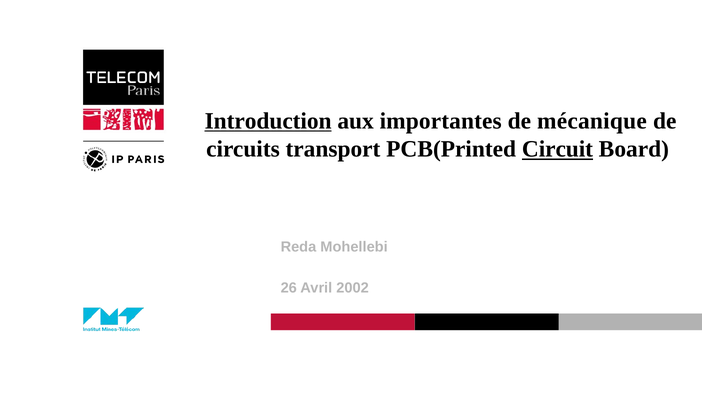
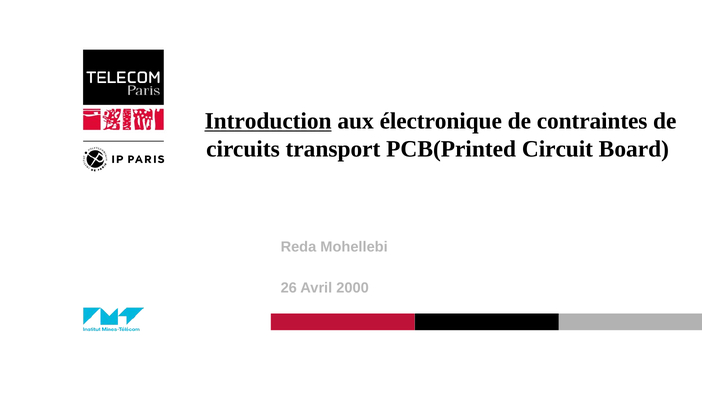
importantes: importantes -> électronique (441, 121)
mécanique: mécanique -> contraintes (592, 121)
Circuit underline: present -> none (557, 149)
2002: 2002 -> 2000 (353, 288)
